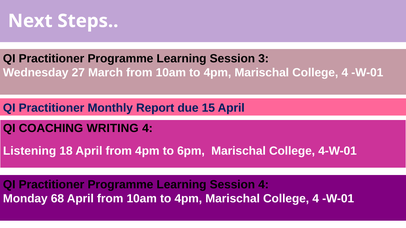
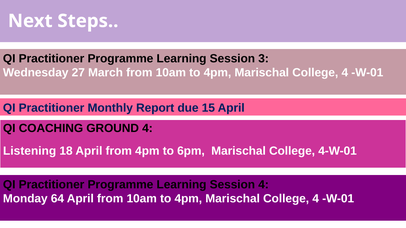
WRITING: WRITING -> GROUND (113, 128)
68: 68 -> 64 (57, 199)
